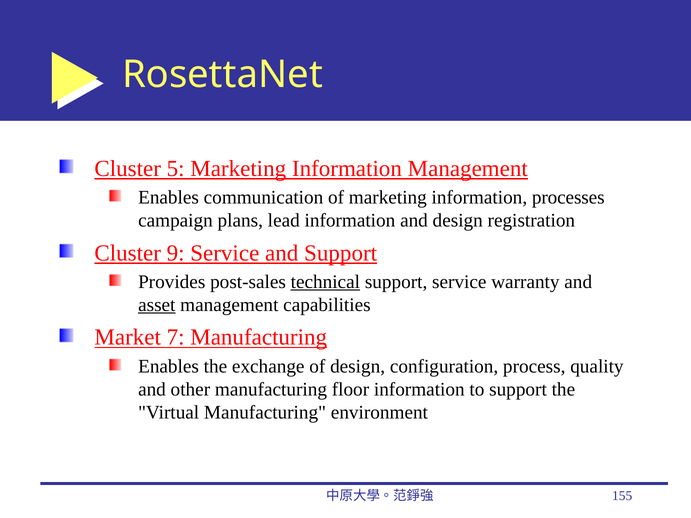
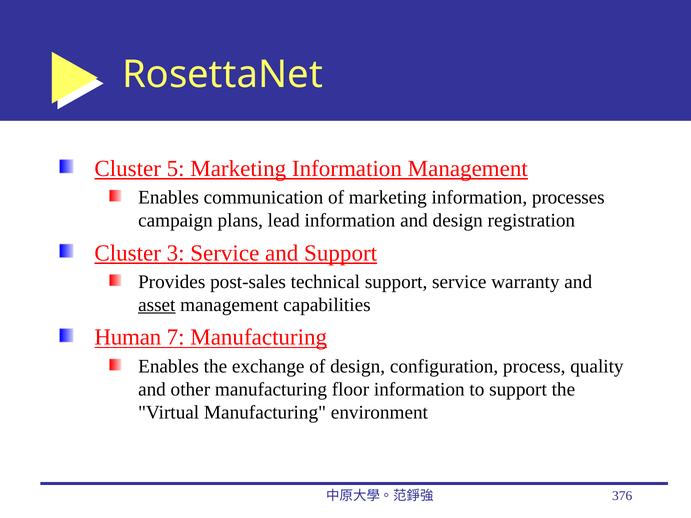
9: 9 -> 3 (176, 253)
technical underline: present -> none (325, 282)
Market: Market -> Human (128, 338)
155: 155 -> 376 (622, 496)
